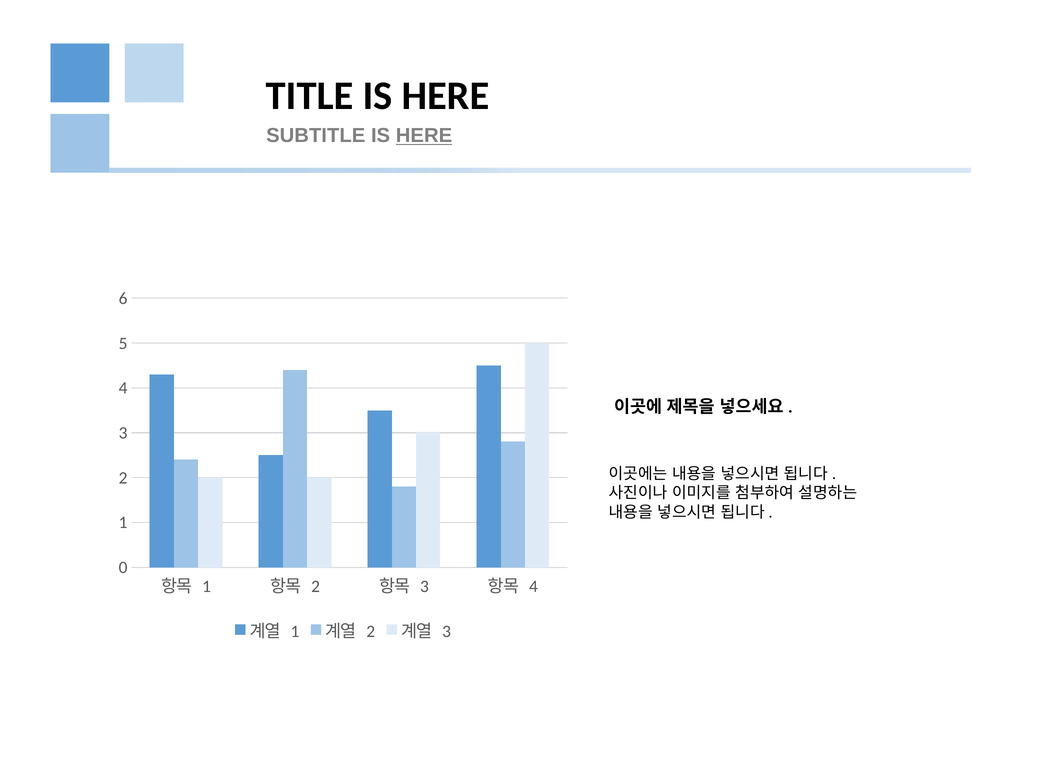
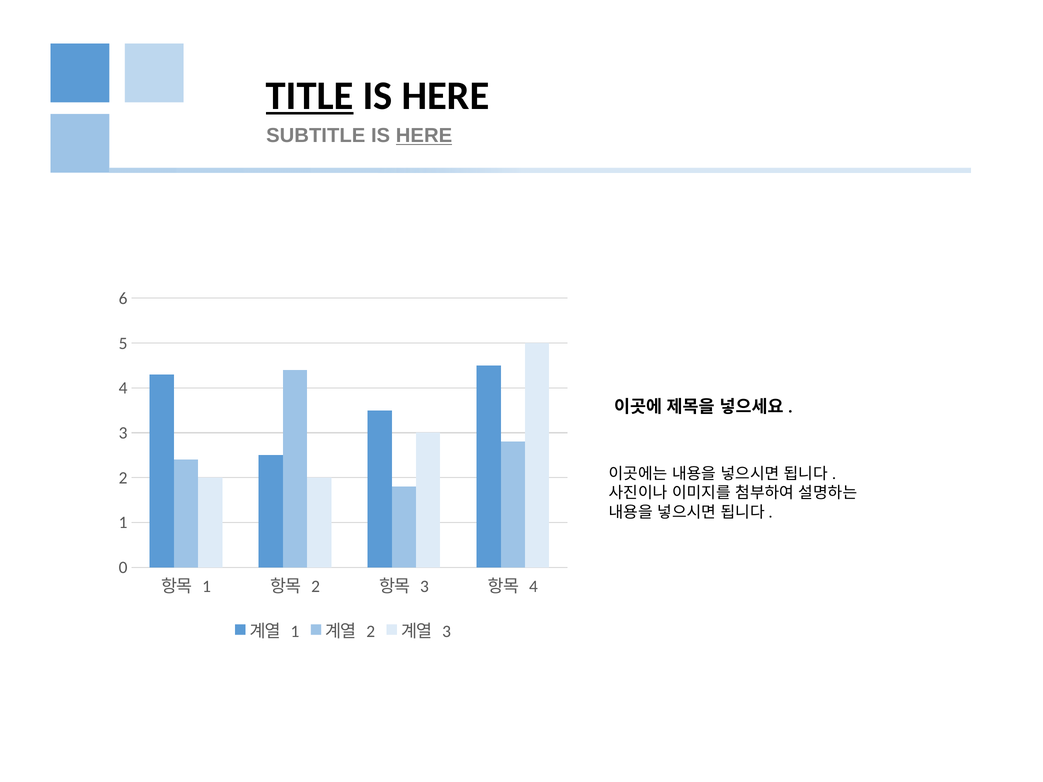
TITLE underline: none -> present (310, 96)
